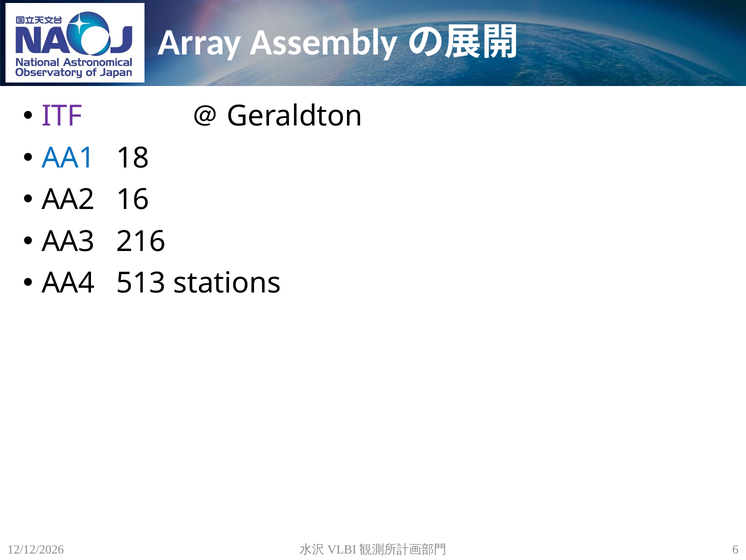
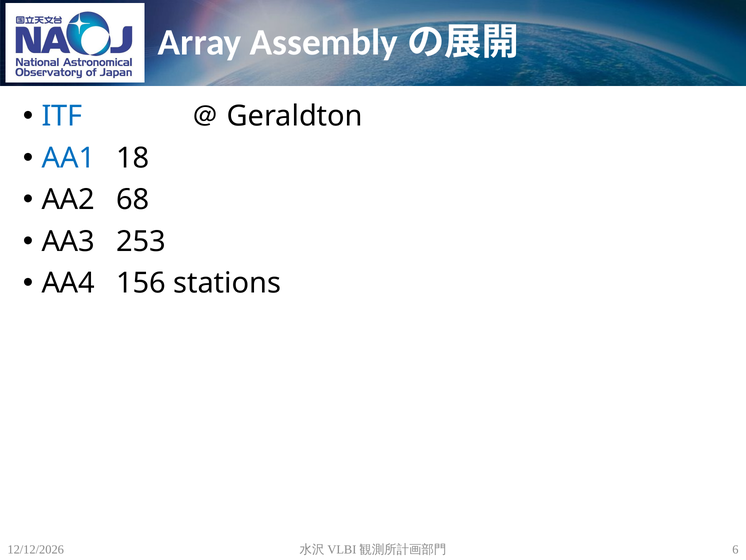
ITF colour: purple -> blue (62, 116)
16: 16 -> 68 (133, 200)
216: 216 -> 253 (141, 241)
513: 513 -> 156 (141, 283)
